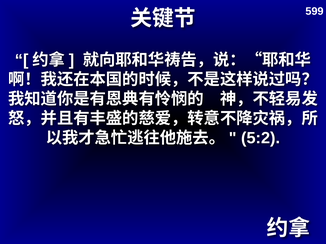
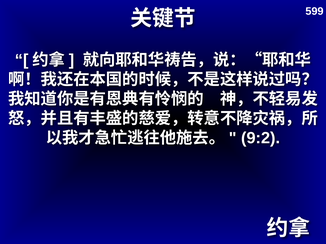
5:2: 5:2 -> 9:2 (261, 138)
